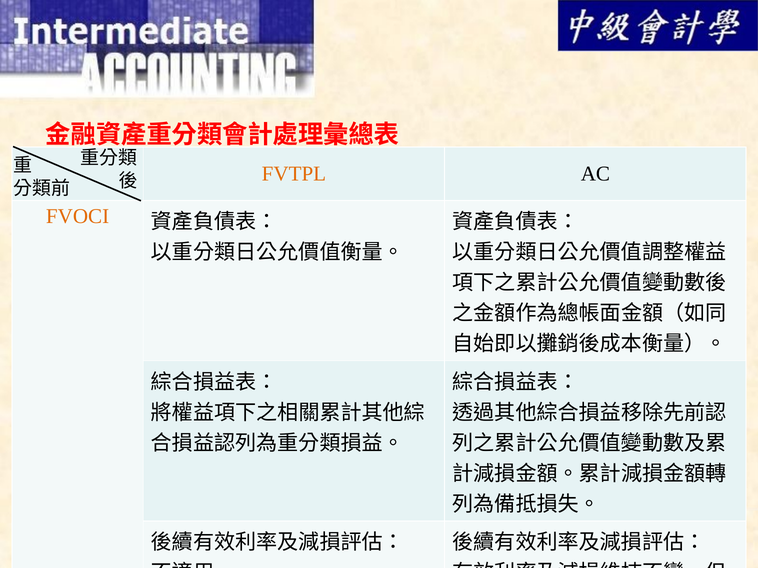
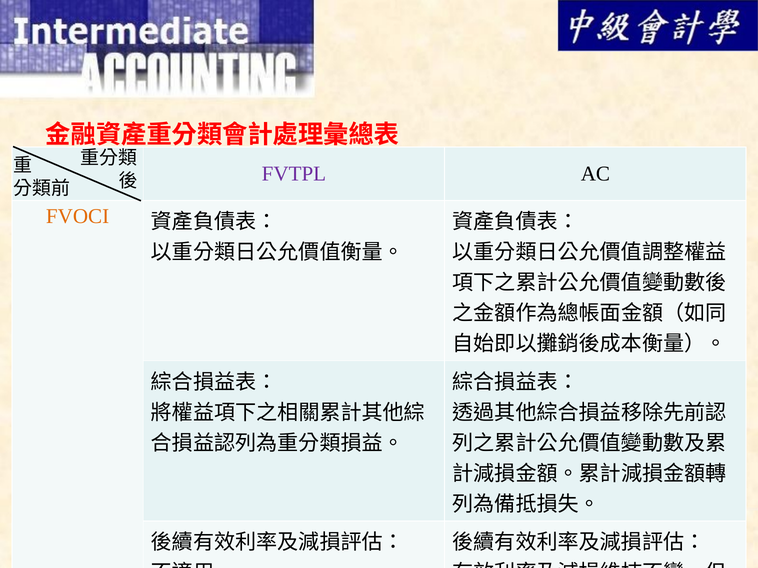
FVTPL colour: orange -> purple (294, 174)
